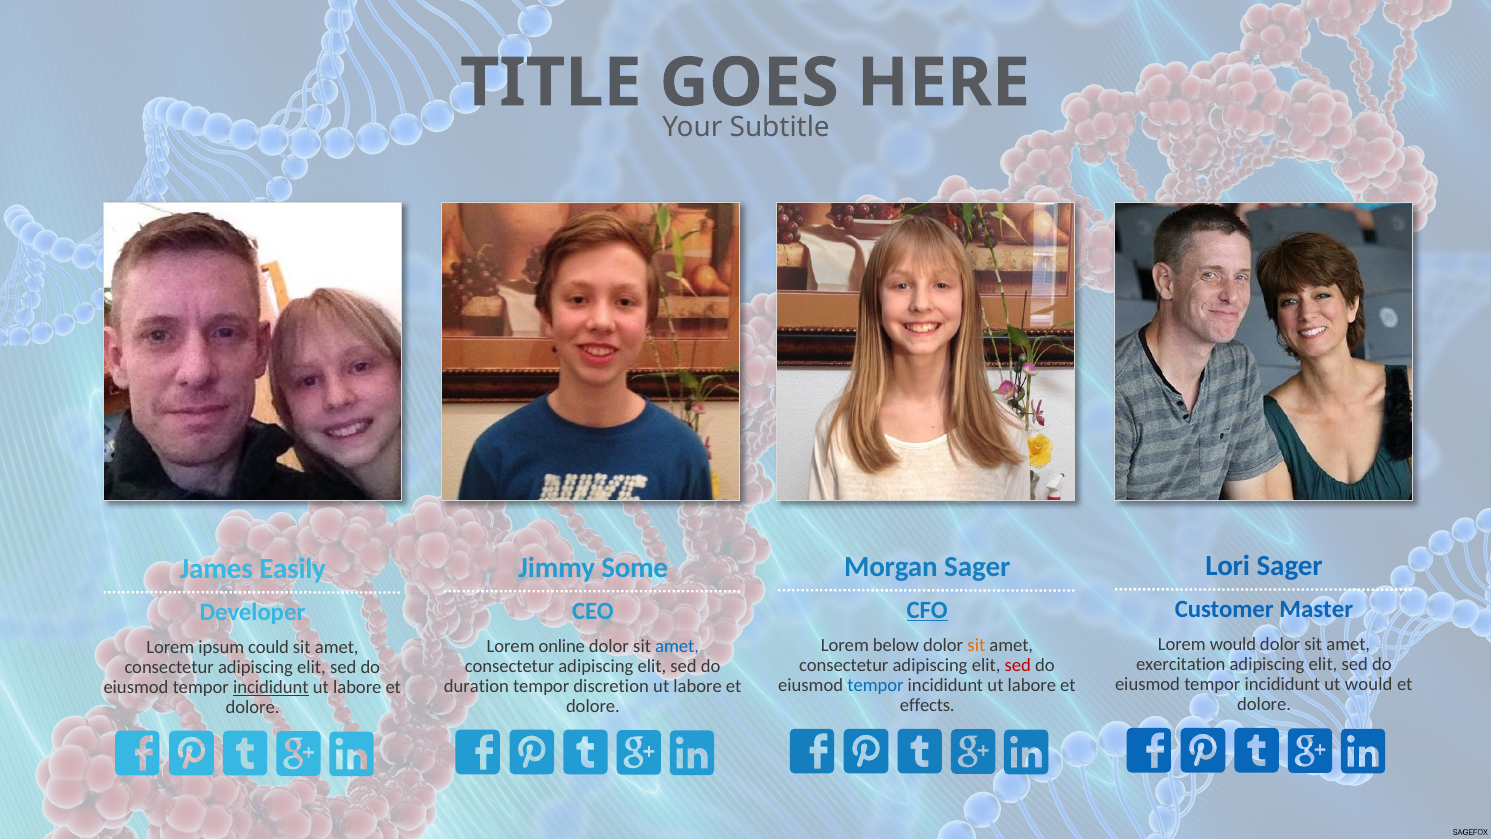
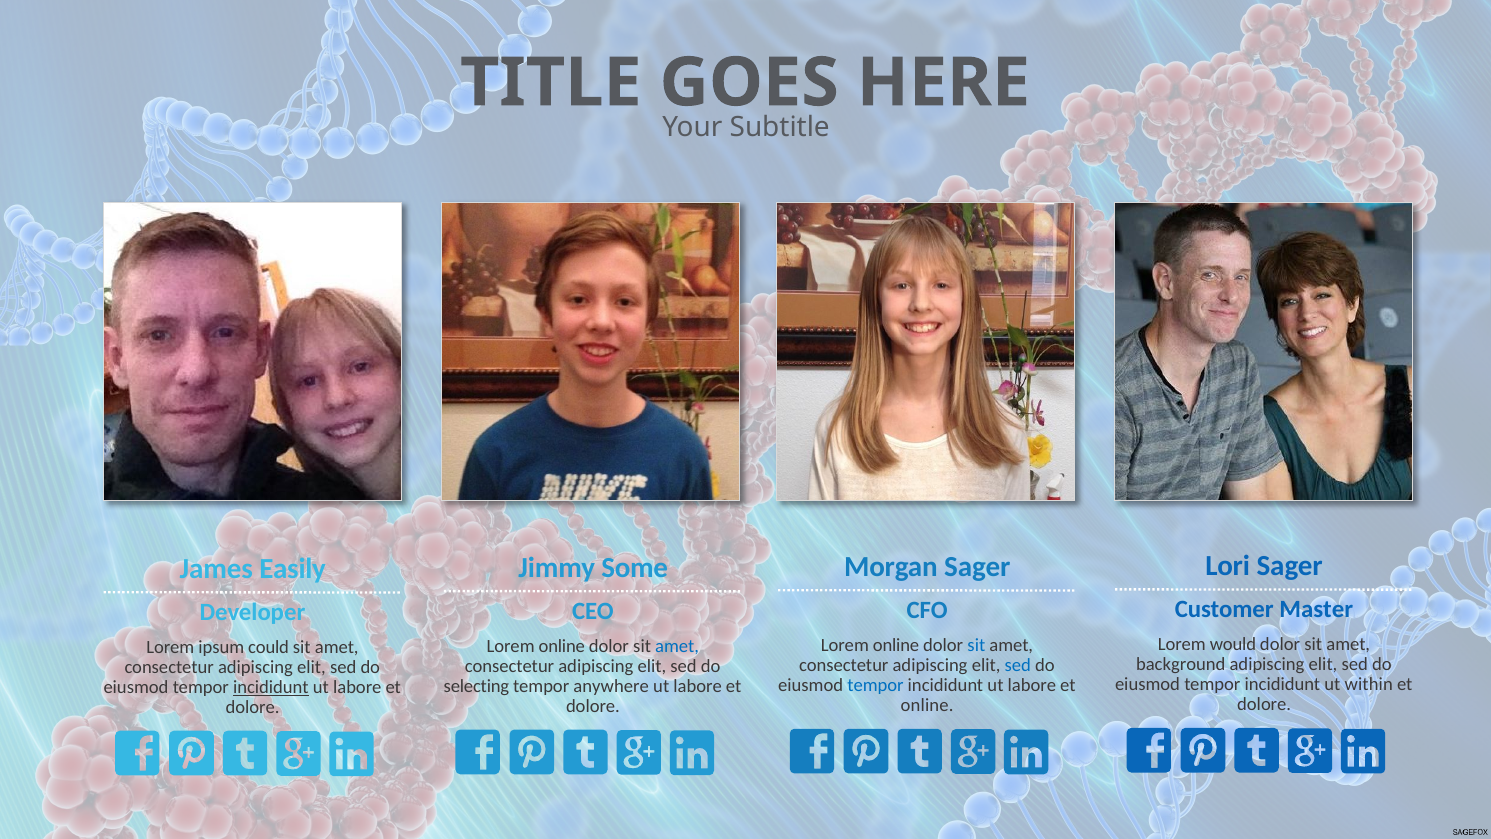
CFO underline: present -> none (927, 610)
below: below -> online (896, 645)
sit colour: orange -> blue (976, 645)
exercitation: exercitation -> background (1181, 664)
sed colour: red -> blue (1018, 665)
ut would: would -> within (1369, 684)
duration: duration -> selecting (476, 686)
discretion: discretion -> anywhere (611, 686)
effects: effects -> online (927, 705)
